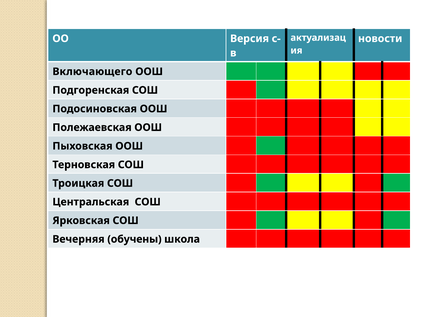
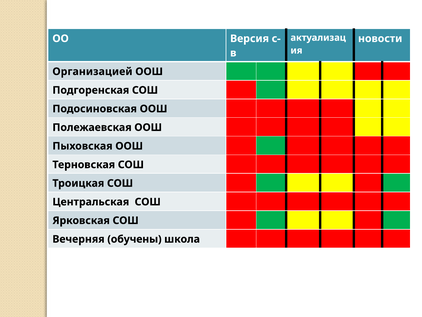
Включающего: Включающего -> Организацией (92, 71)
